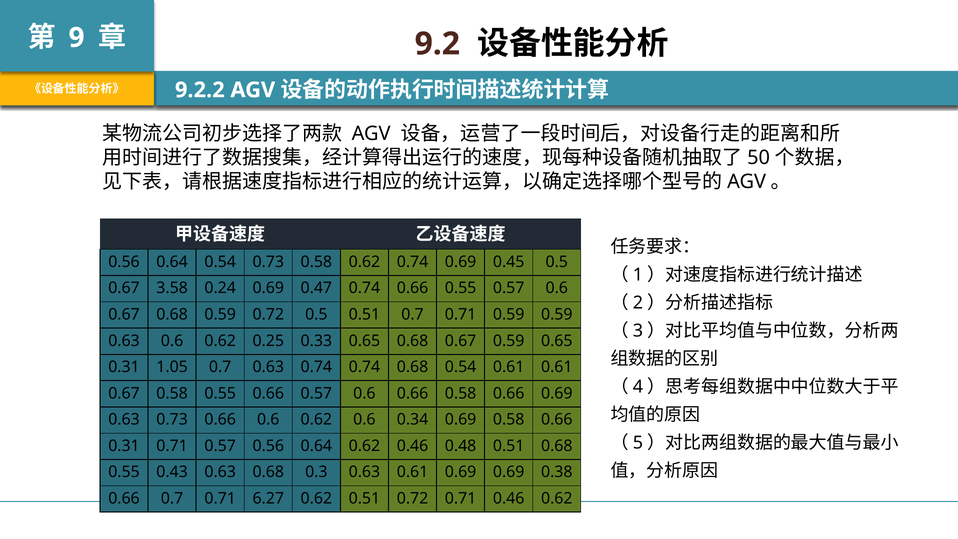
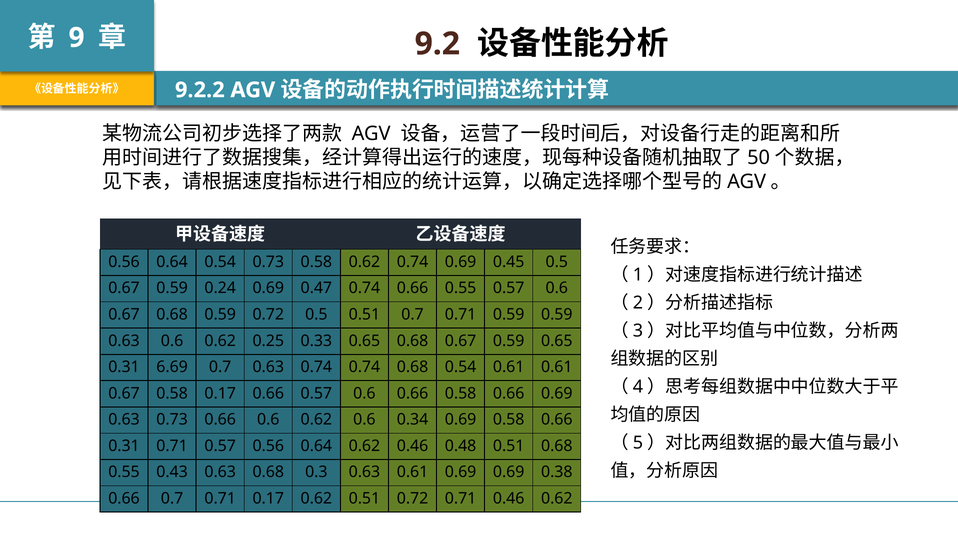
3.58: 3.58 -> 0.59 (172, 288)
1.05: 1.05 -> 6.69 (172, 367)
0.58 0.55: 0.55 -> 0.17 (220, 393)
0.71 6.27: 6.27 -> 0.17 (268, 498)
